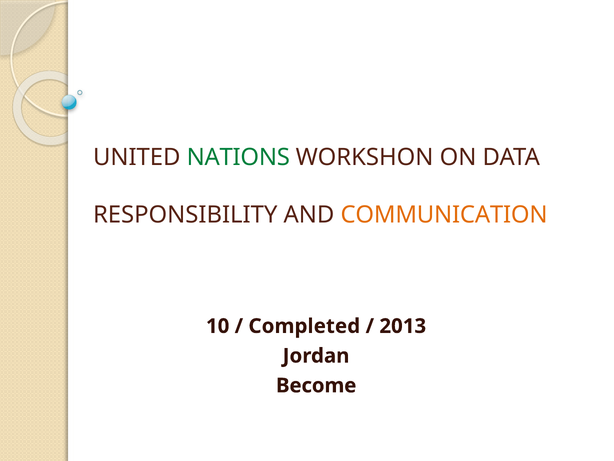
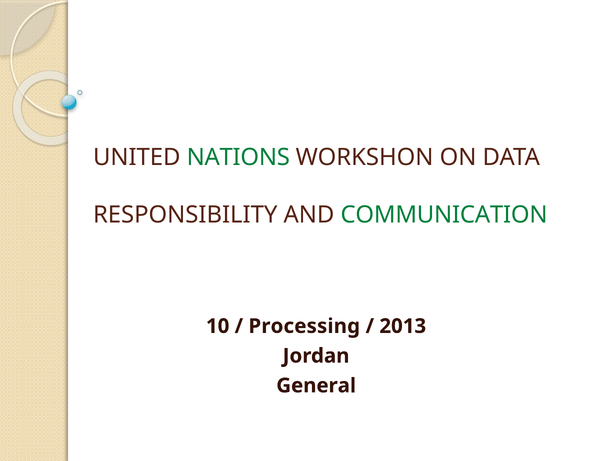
COMMUNICATION colour: orange -> green (444, 215)
Completed: Completed -> Processing (304, 326)
Become: Become -> General (316, 385)
